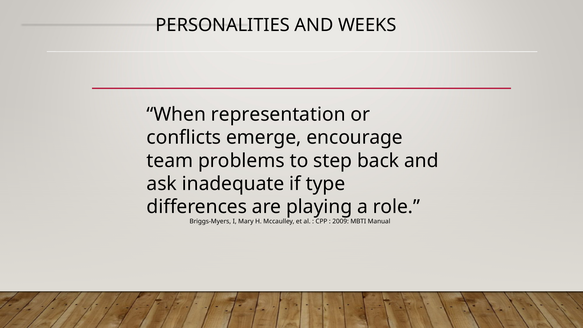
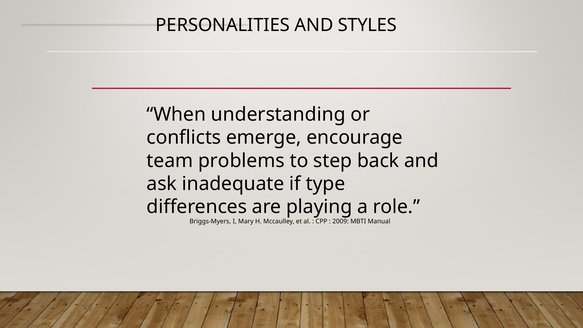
WEEKS: WEEKS -> STYLES (367, 25)
representation: representation -> understanding (278, 115)
